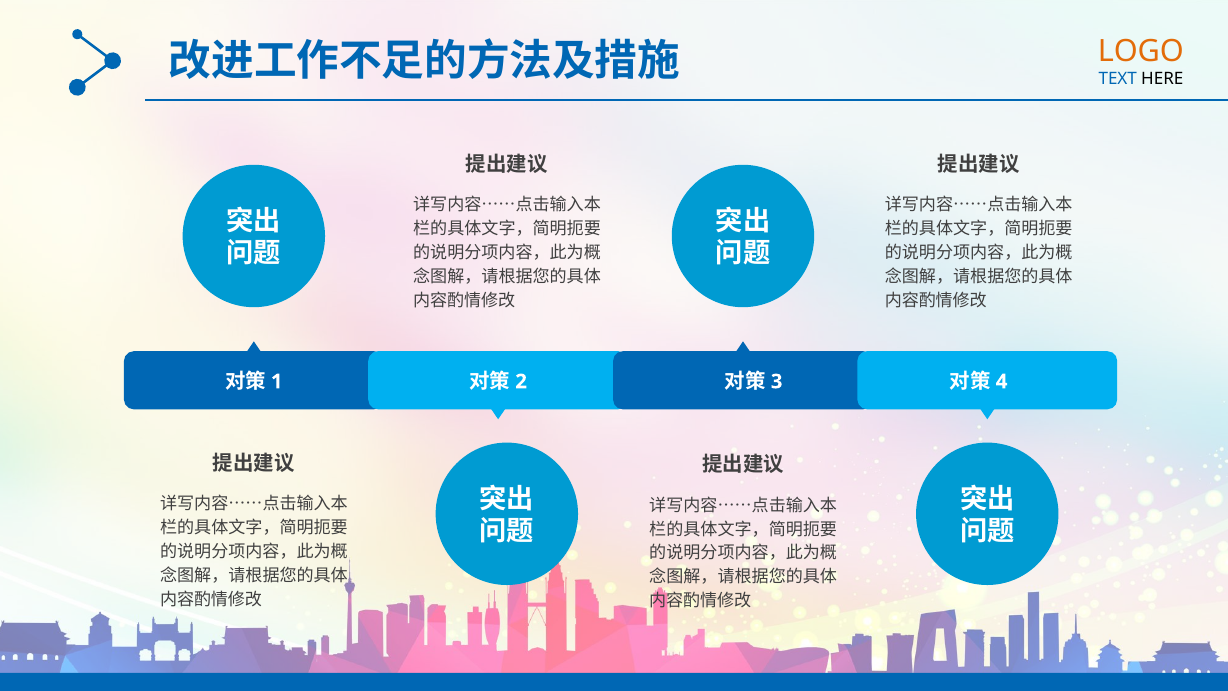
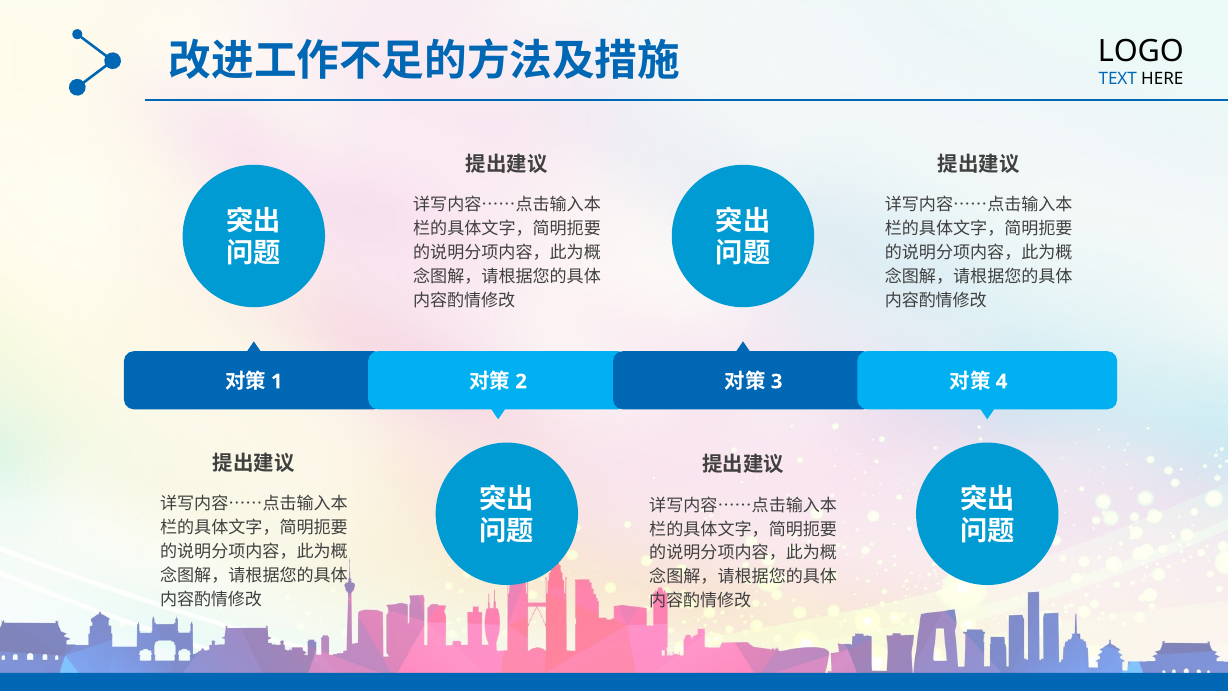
LOGO colour: orange -> black (1141, 51)
